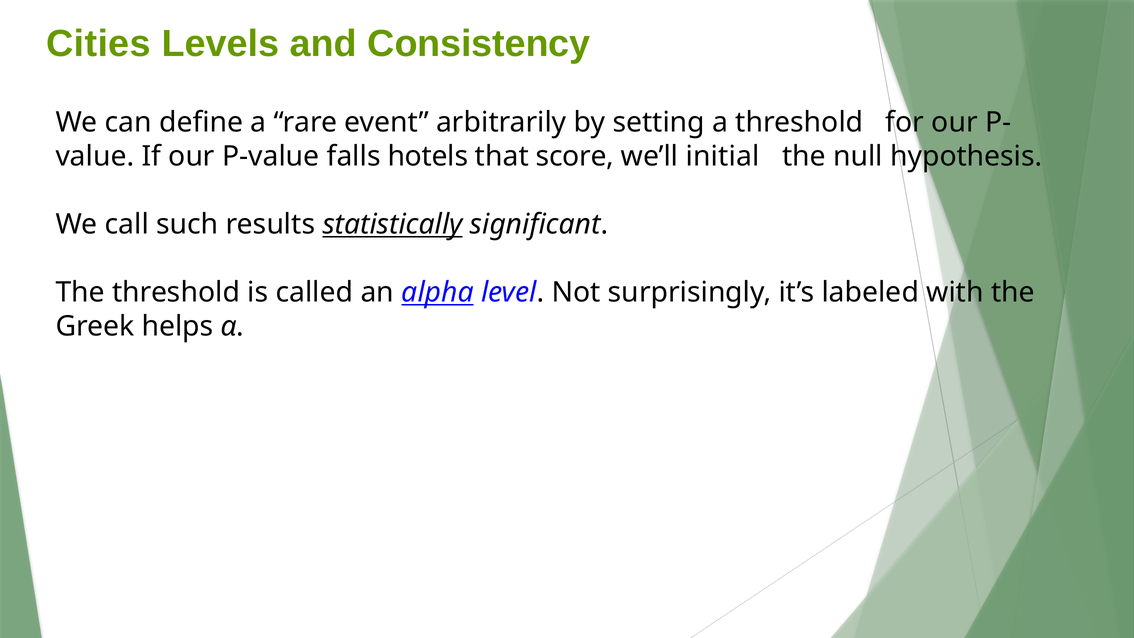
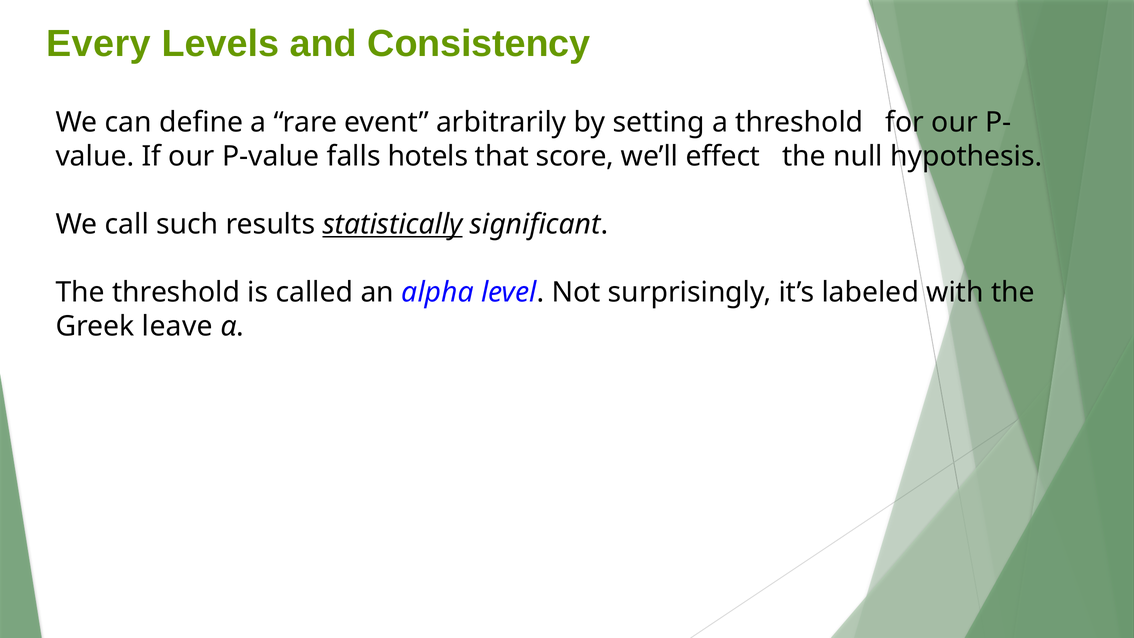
Cities: Cities -> Every (98, 44)
initial: initial -> effect (723, 156)
alpha underline: present -> none (438, 292)
helps: helps -> leave (177, 326)
